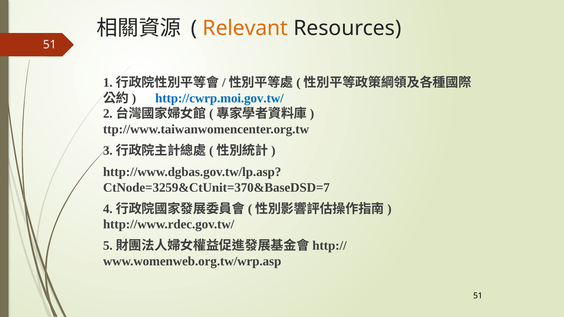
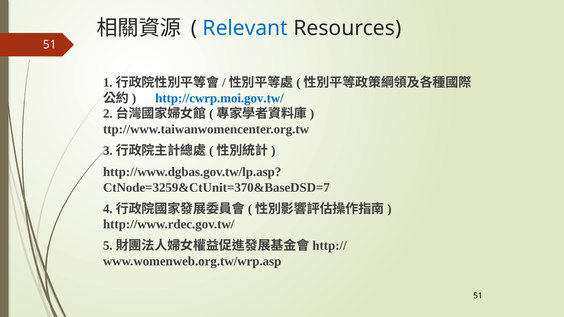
Relevant colour: orange -> blue (245, 28)
